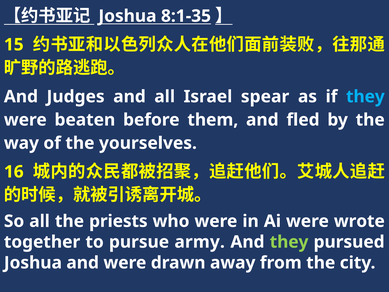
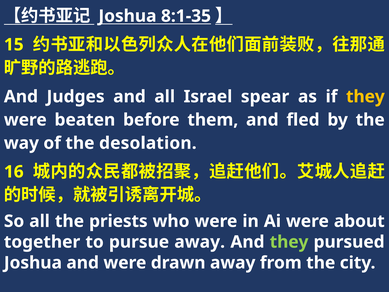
they colour: light blue -> yellow (365, 97)
yourselves: yourselves -> desolation (148, 143)
wrote: wrote -> about (359, 221)
pursue army: army -> away (200, 242)
